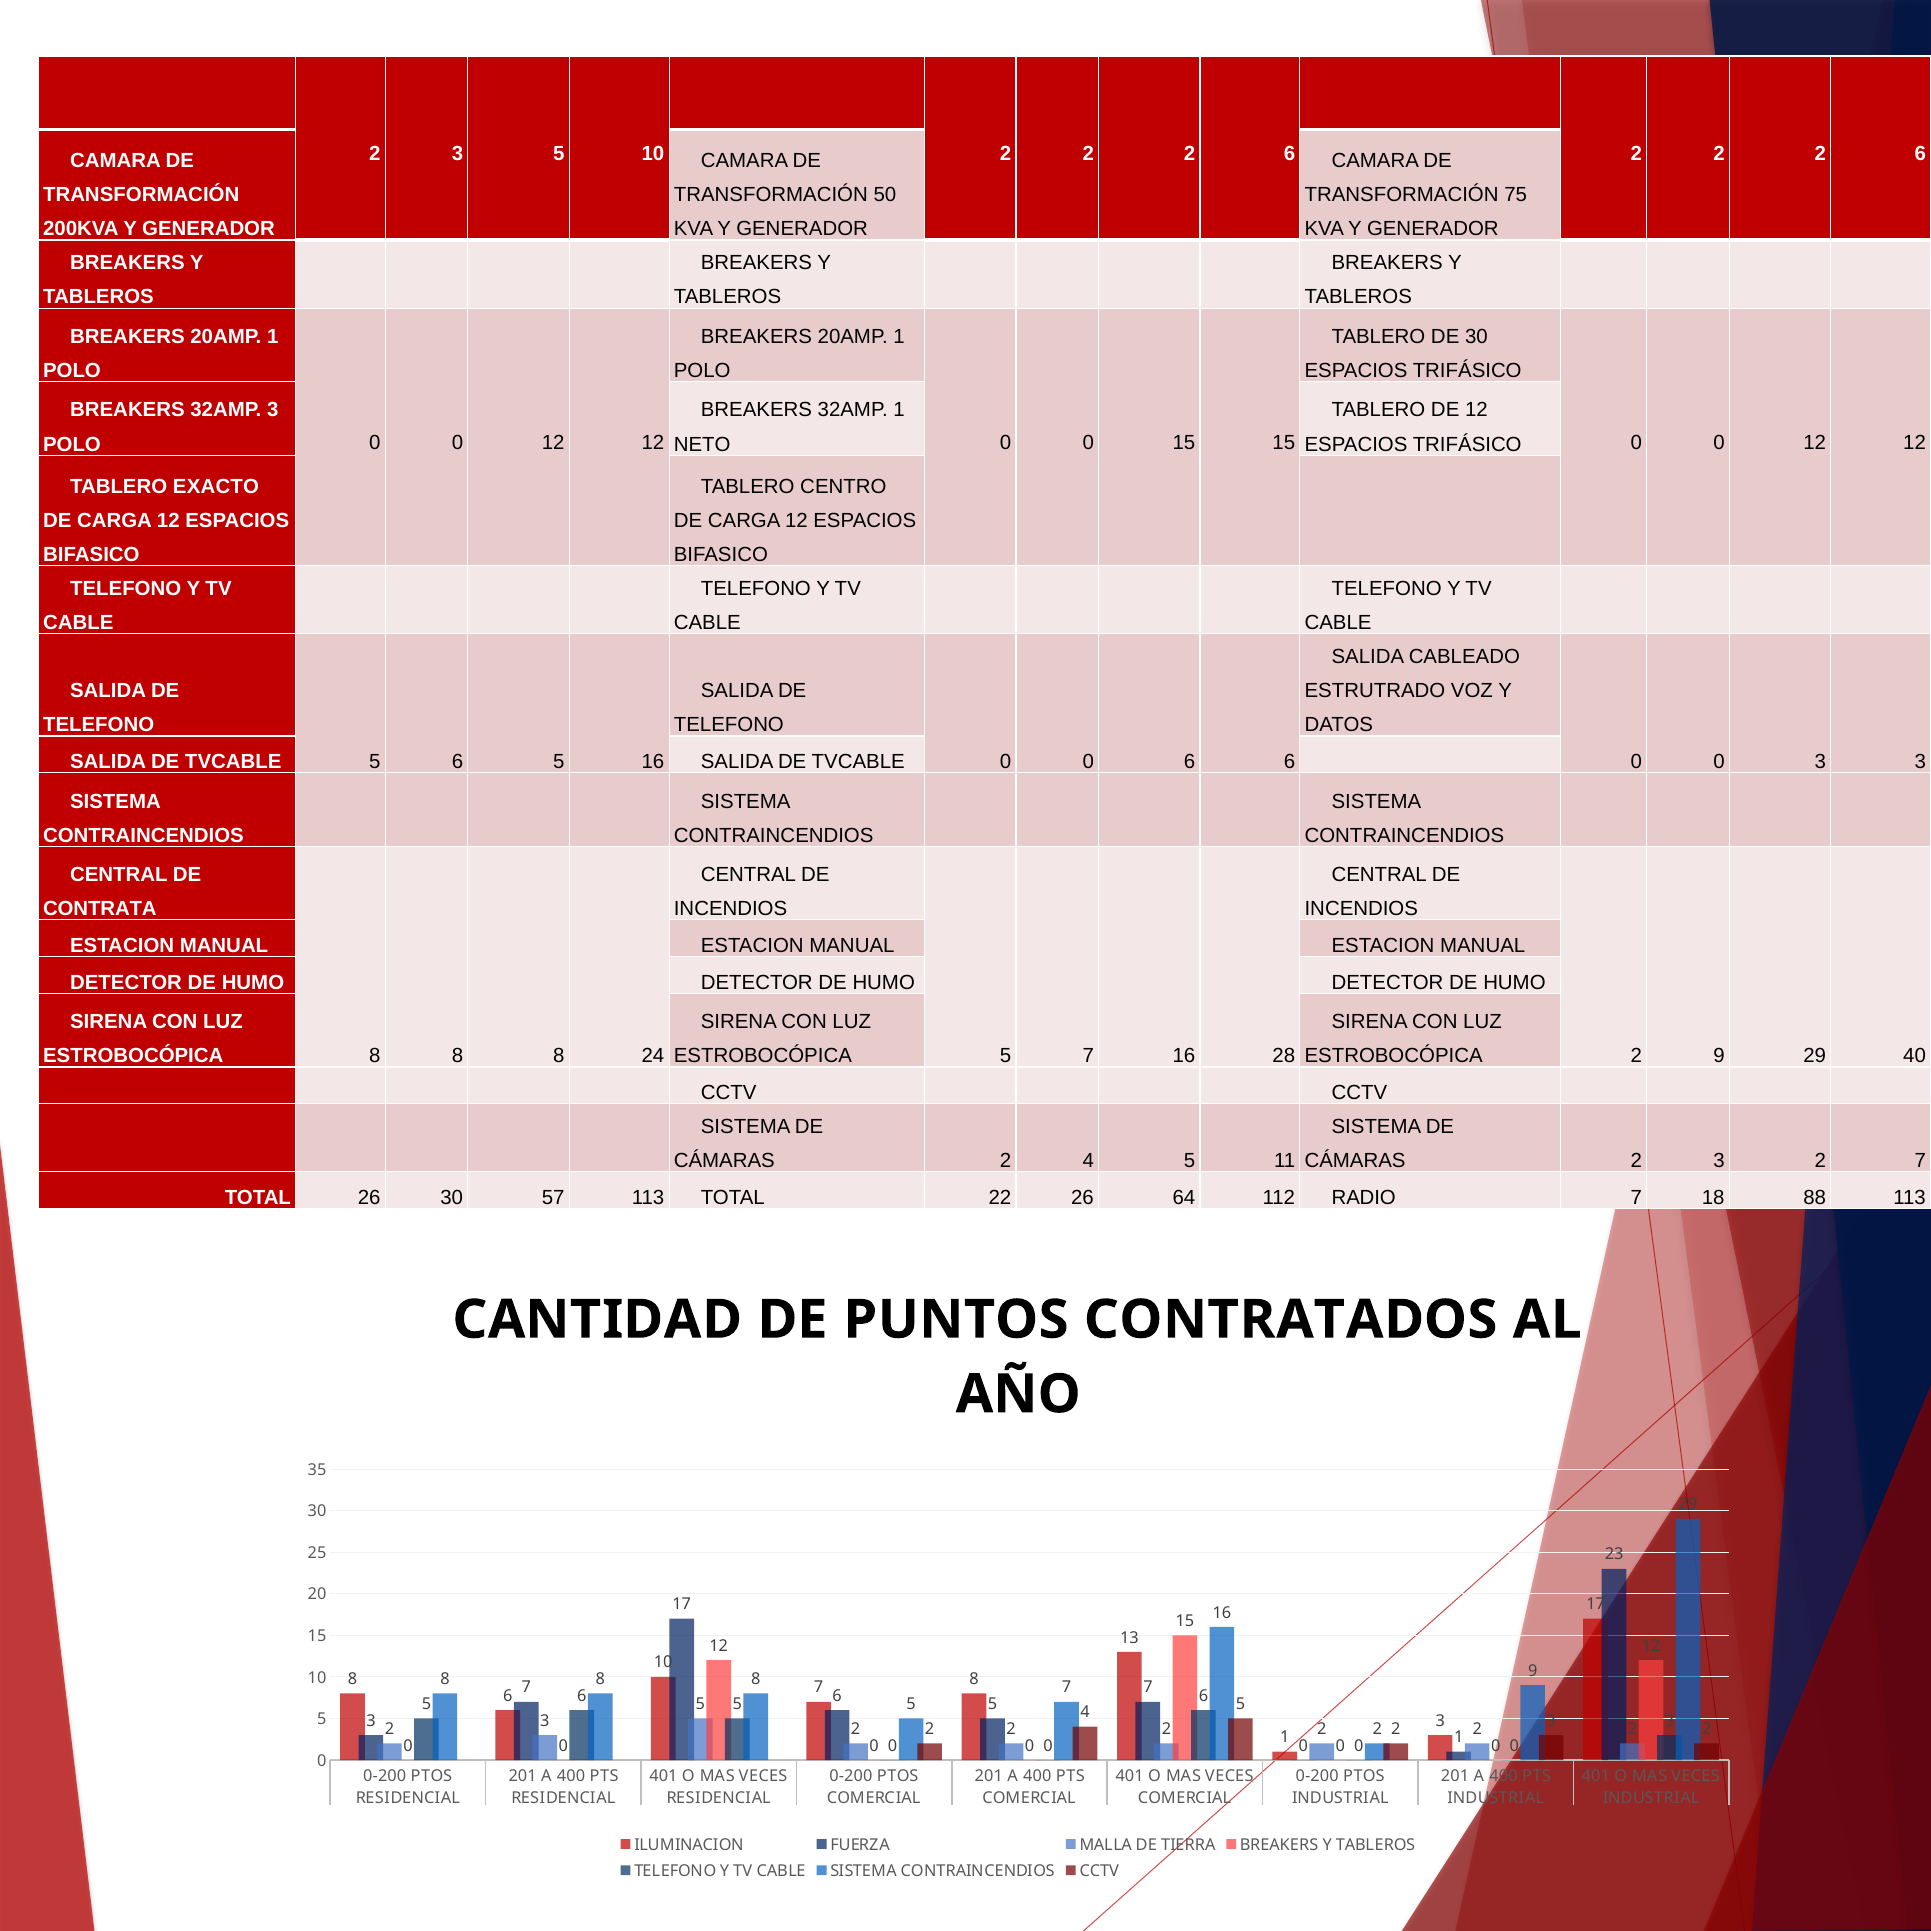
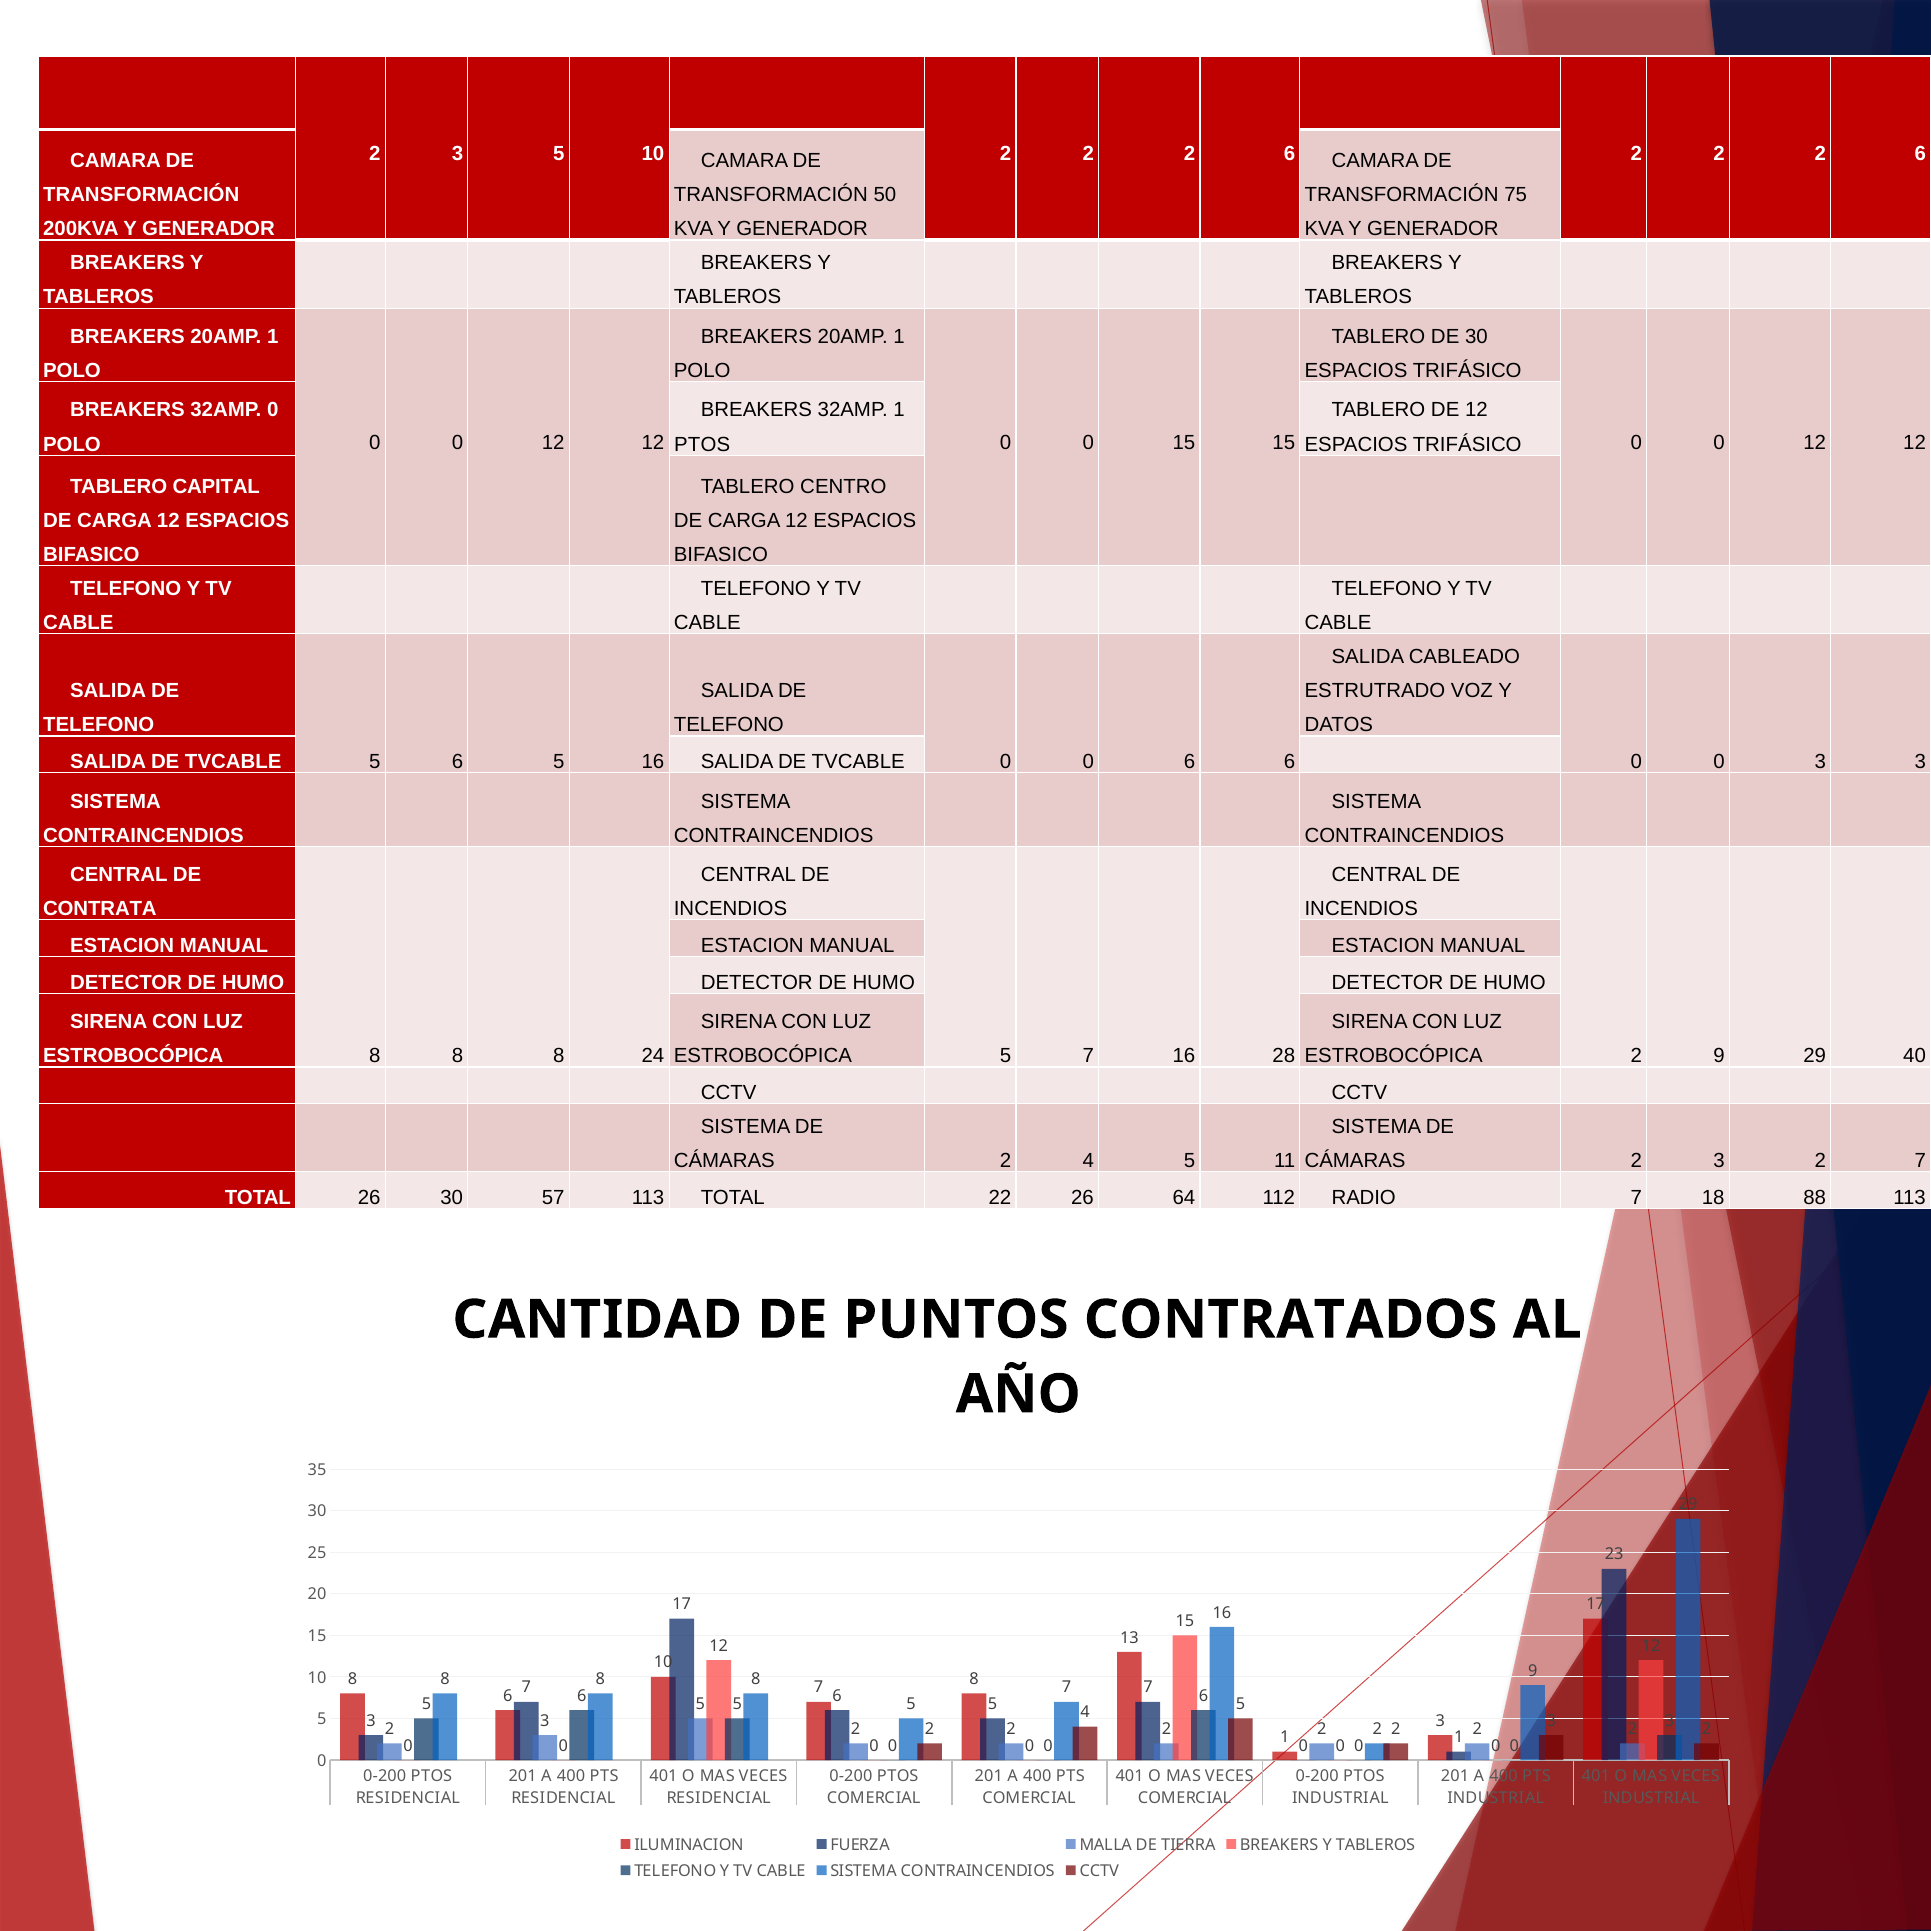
32AMP 3: 3 -> 0 (273, 410)
NETO: NETO -> PTOS (702, 444)
EXACTO: EXACTO -> CAPITAL (216, 486)
